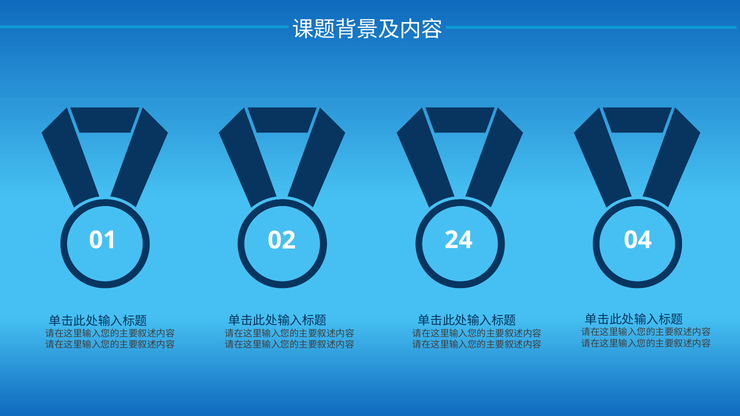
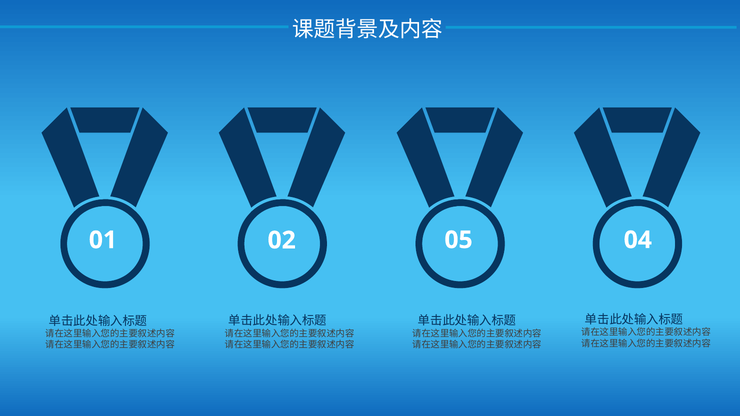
24: 24 -> 05 (459, 240)
